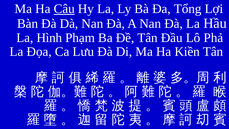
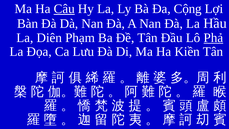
Tổng: Tổng -> Cộng (188, 9)
Hình: Hình -> Diên (49, 38)
Phả underline: none -> present (213, 38)
